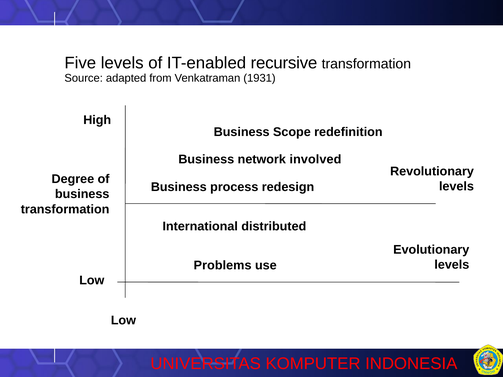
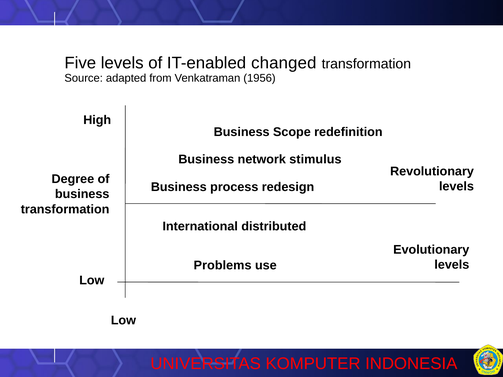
recursive: recursive -> changed (284, 63)
1931: 1931 -> 1956 (260, 78)
involved: involved -> stimulus (315, 160)
